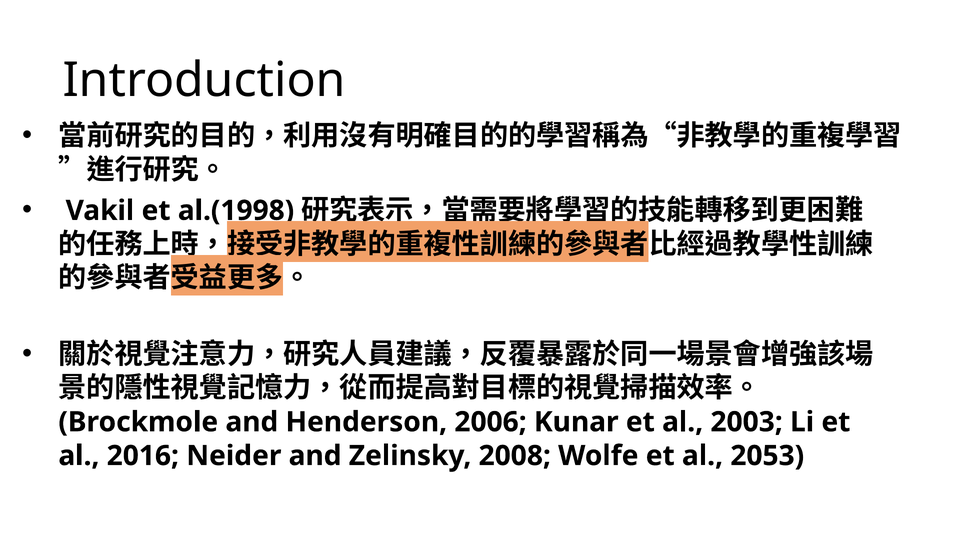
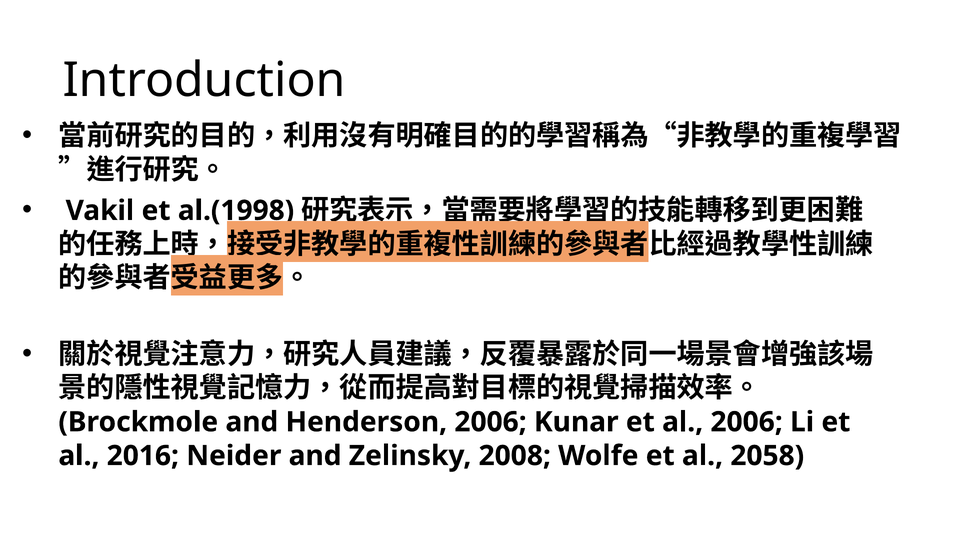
al 2003: 2003 -> 2006 (747, 422)
2053: 2053 -> 2058 (767, 456)
